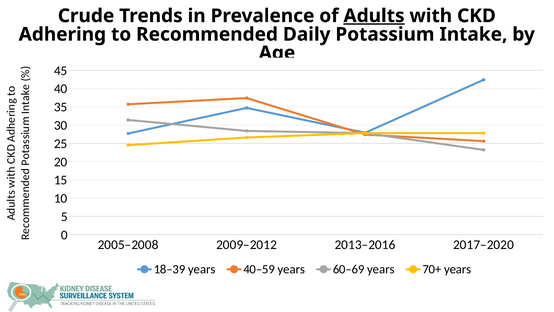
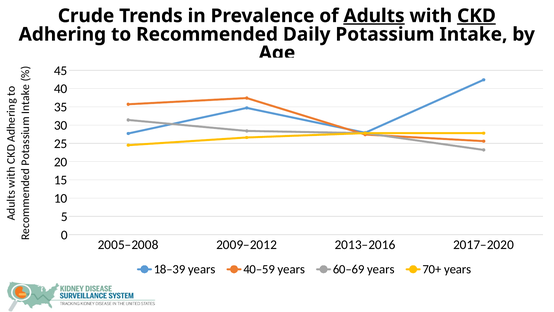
CKD underline: none -> present (476, 16)
